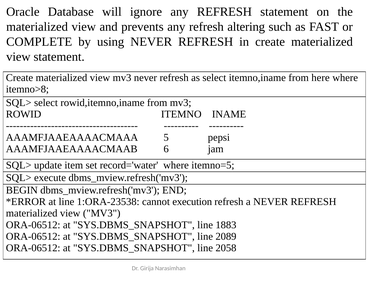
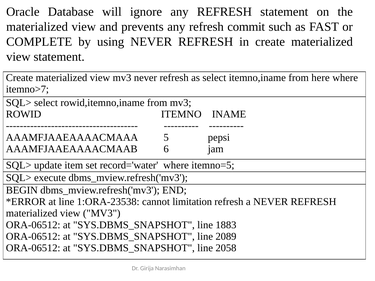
altering: altering -> commit (246, 27)
itemno>8: itemno>8 -> itemno>7 (27, 89)
execution: execution -> limitation (192, 202)
